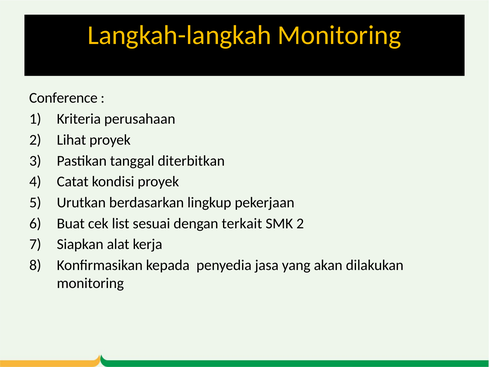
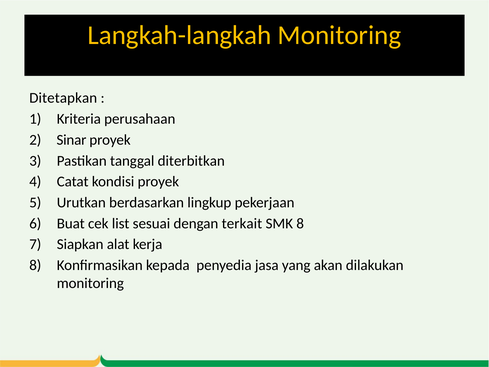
Conference: Conference -> Ditetapkan (63, 98)
Lihat: Lihat -> Sinar (71, 140)
SMK 2: 2 -> 8 (300, 223)
